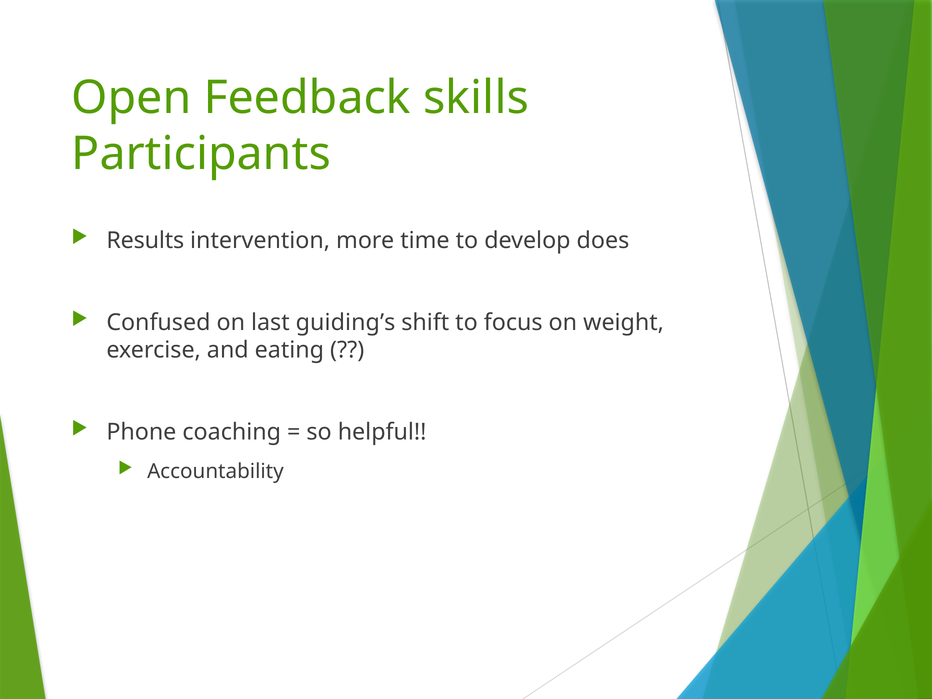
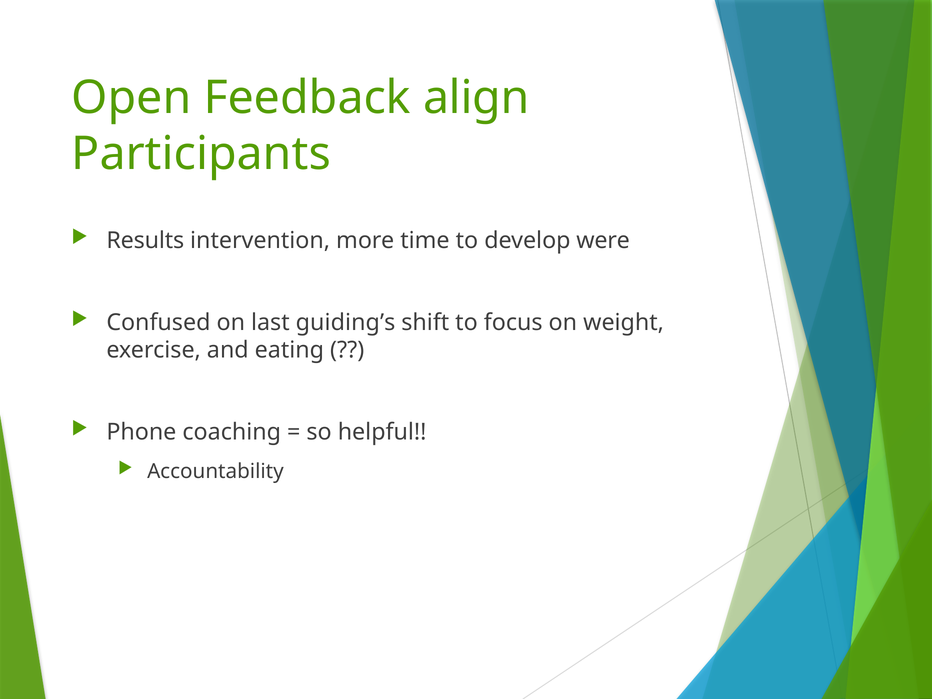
skills: skills -> align (476, 98)
does: does -> were (603, 241)
